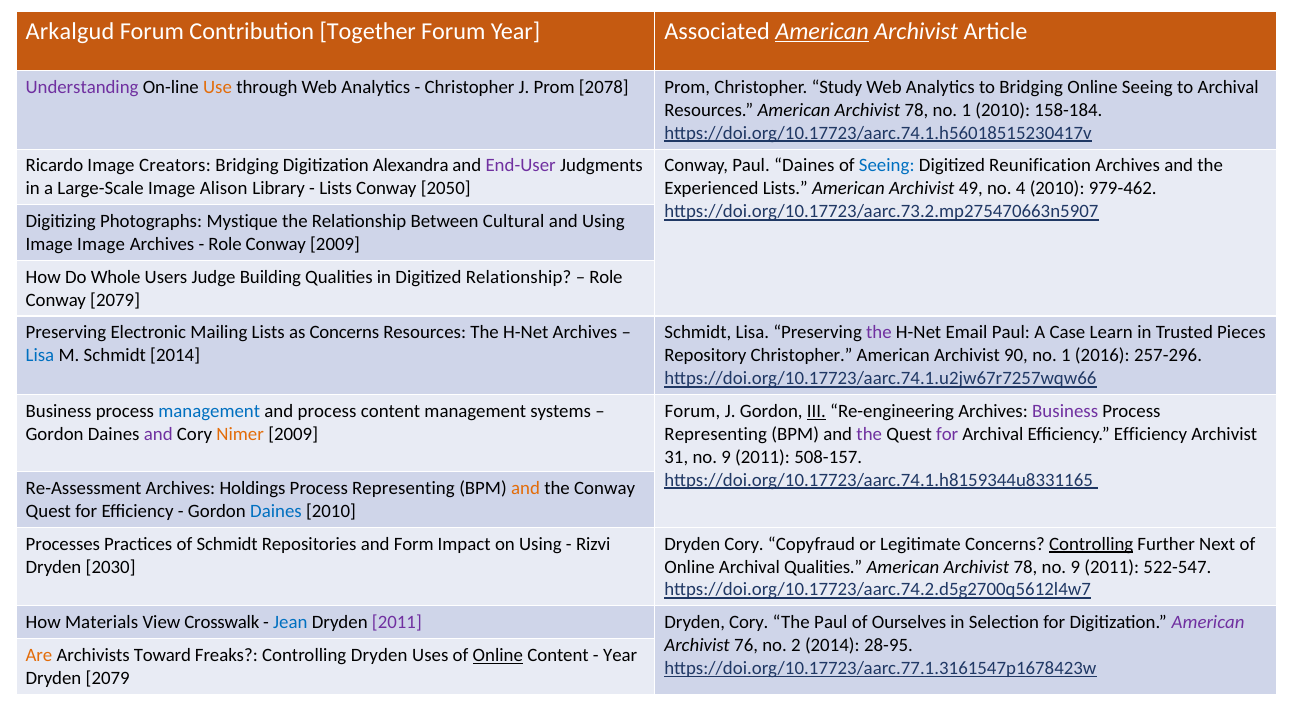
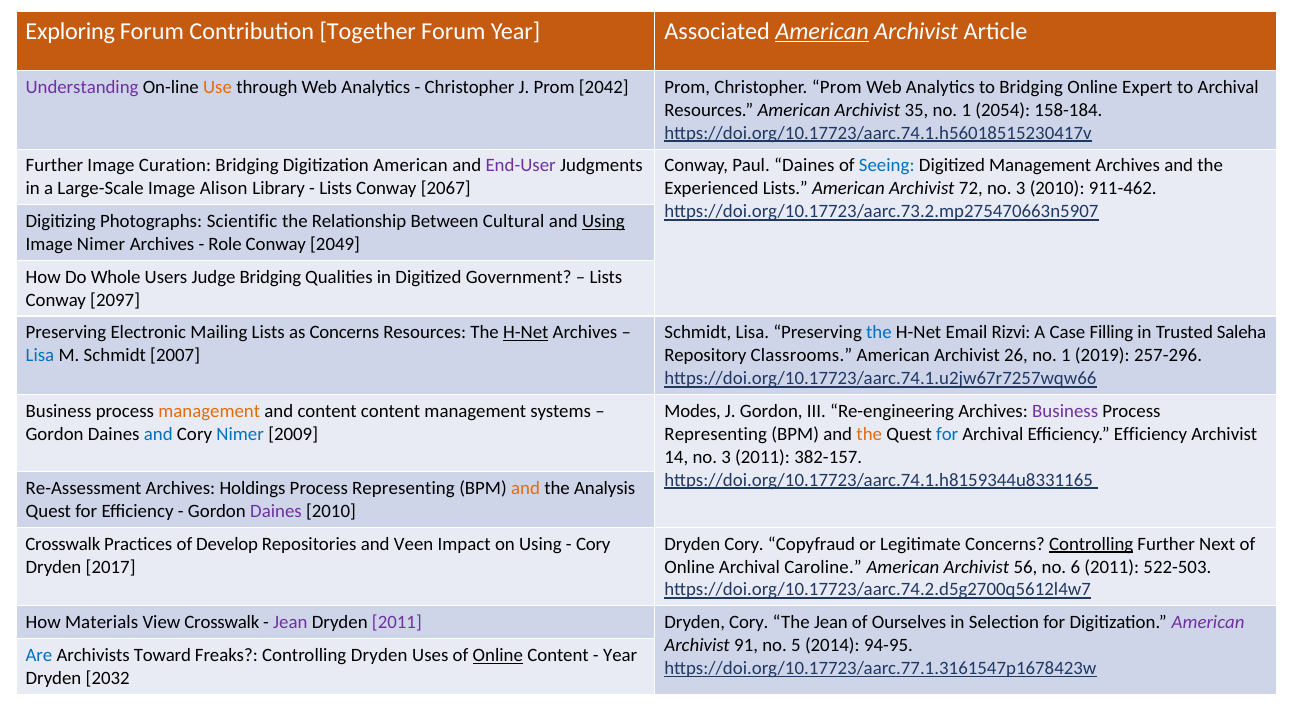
Arkalgud: Arkalgud -> Exploring (70, 31)
2078: 2078 -> 2042 (604, 87)
Christopher Study: Study -> Prom (837, 87)
Online Seeing: Seeing -> Expert (1147, 87)
Resources American Archivist 78: 78 -> 35 (916, 110)
1 2010: 2010 -> 2054 (1003, 110)
Ricardo: Ricardo -> Further (54, 166)
Creators: Creators -> Curation (175, 166)
Bridging Digitization Alexandra: Alexandra -> American (411, 166)
Digitized Reunification: Reunification -> Management (1040, 166)
2050: 2050 -> 2067 (446, 189)
49: 49 -> 72 (971, 189)
4: 4 -> 3 (1021, 189)
979-462: 979-462 -> 911-462 (1123, 189)
Mystique: Mystique -> Scientific (242, 221)
Using underline: none -> present (603, 221)
Image Image: Image -> Nimer (101, 244)
Conway 2009: 2009 -> 2049 (335, 244)
Judge Building: Building -> Bridging (270, 277)
Digitized Relationship: Relationship -> Government (519, 277)
Role: Role -> Lists (606, 277)
Conway 2079: 2079 -> 2097 (115, 300)
H-Net underline: none -> present (526, 332)
the colour: purple -> blue (879, 332)
Email Paul: Paul -> Rizvi (1011, 332)
Learn: Learn -> Filling (1111, 332)
Pieces: Pieces -> Saleha (1242, 332)
Schmidt 2014: 2014 -> 2007 (175, 355)
Repository Christopher: Christopher -> Classrooms (802, 355)
90: 90 -> 26 (1016, 355)
2016: 2016 -> 2019 (1102, 355)
management colour: blue -> orange (209, 411)
and process: process -> content (327, 411)
Forum: Forum -> Modes (693, 411)
III underline: present -> none (816, 411)
and colour: purple -> blue (158, 434)
Nimer colour: orange -> blue (240, 434)
the colour: purple -> orange (869, 434)
for colour: purple -> blue (947, 434)
31: 31 -> 14 (676, 457)
9: 9 -> 3 (726, 457)
508-157: 508-157 -> 382-157 (828, 457)
the Conway: Conway -> Analysis (605, 488)
Daines colour: blue -> purple (276, 511)
Processes: Processes -> Crosswalk (63, 544)
of Schmidt: Schmidt -> Develop (227, 544)
Form: Form -> Veen (414, 544)
Rizvi: Rizvi -> Cory (593, 544)
2030: 2030 -> 2017 (111, 567)
Archival Qualities: Qualities -> Caroline (823, 567)
78: 78 -> 56 (1025, 567)
9: 9 -> 6 (1075, 567)
522-547: 522-547 -> 522-503 (1177, 567)
Jean colour: blue -> purple (290, 622)
The Paul: Paul -> Jean (831, 622)
76: 76 -> 91 (746, 645)
2: 2 -> 5 (796, 645)
28-95: 28-95 -> 94-95 (888, 645)
Are colour: orange -> blue (39, 655)
Dryden 2079: 2079 -> 2032 (108, 678)
